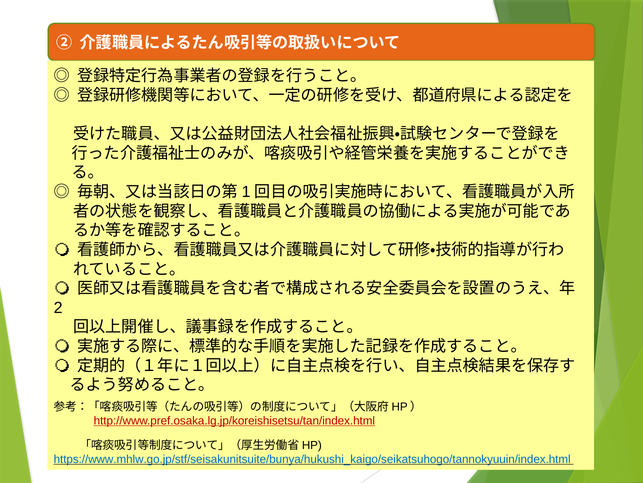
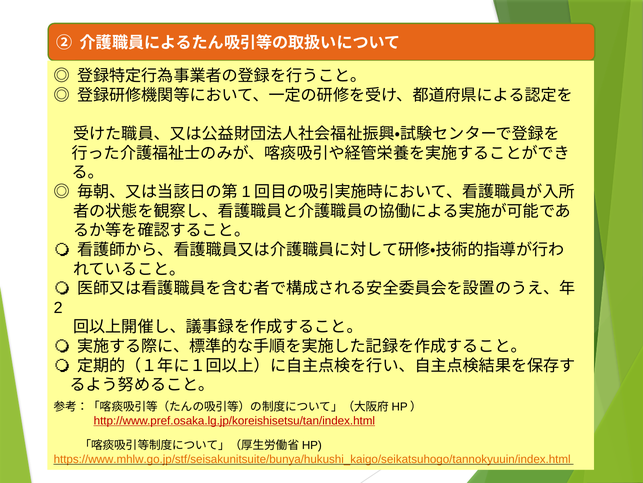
https://www.mhlw.go.jp/stf/seisakunitsuite/bunya/hukushi_kaigo/seikatsuhogo/tannokyuuin/index.html colour: blue -> orange (312, 458)
